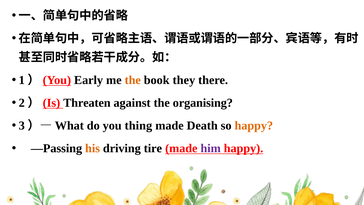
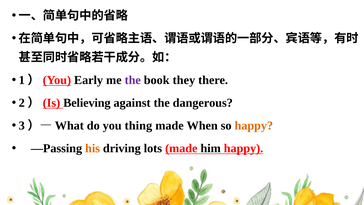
the colour: orange -> purple (133, 80)
Threaten: Threaten -> Believing (87, 103)
organising: organising -> dangerous (203, 103)
Death: Death -> When (202, 126)
tire: tire -> lots (153, 148)
him colour: purple -> black (211, 148)
